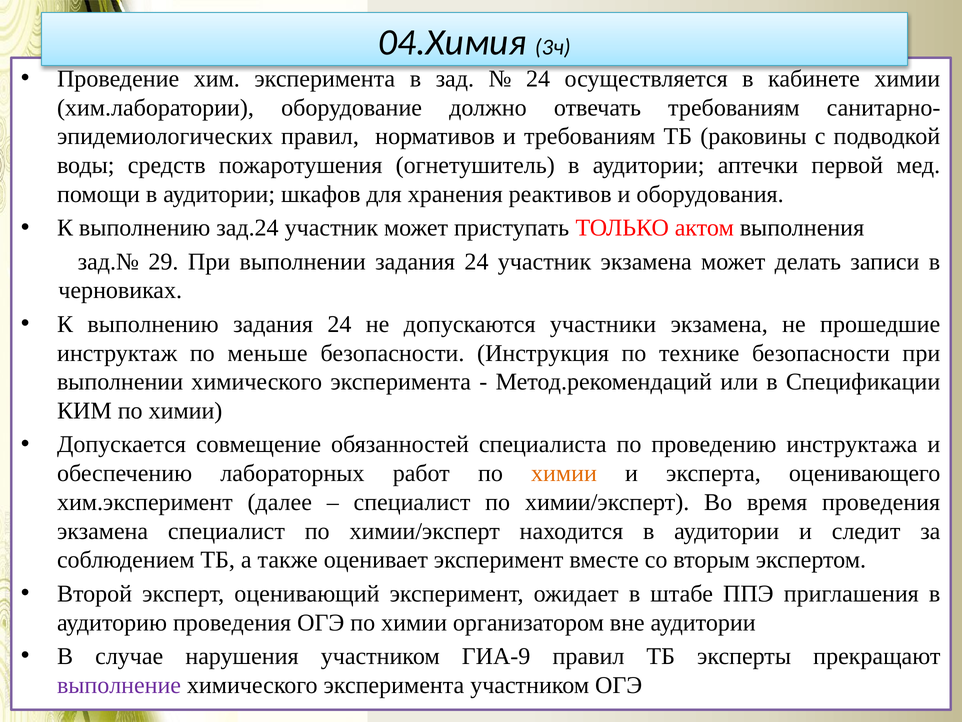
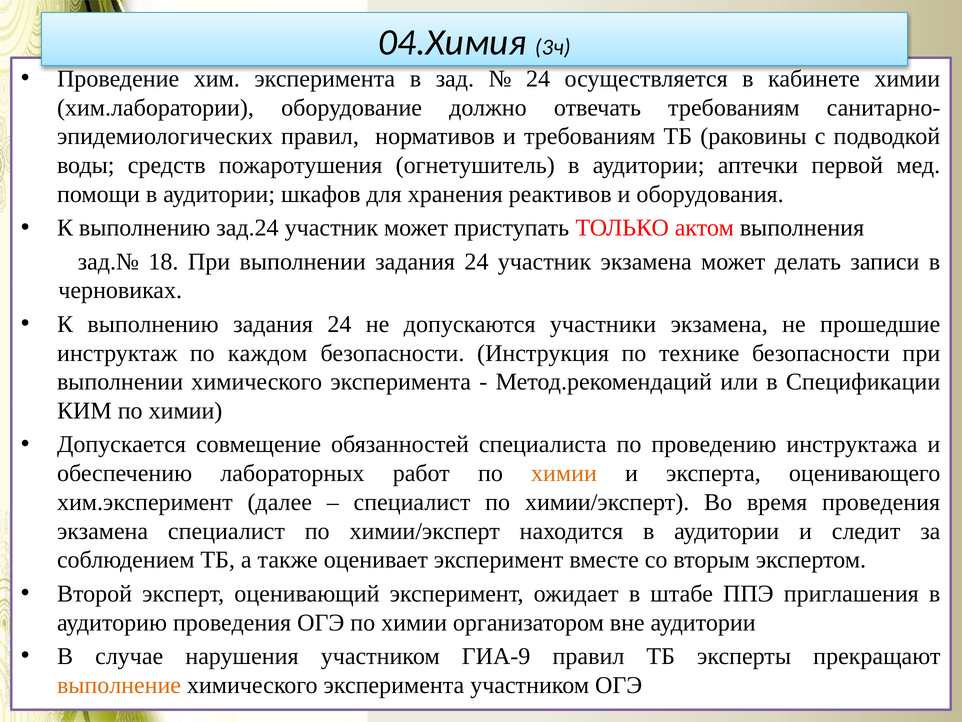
29: 29 -> 18 (163, 261)
меньше: меньше -> каждом (268, 353)
выполнение colour: purple -> orange (119, 685)
